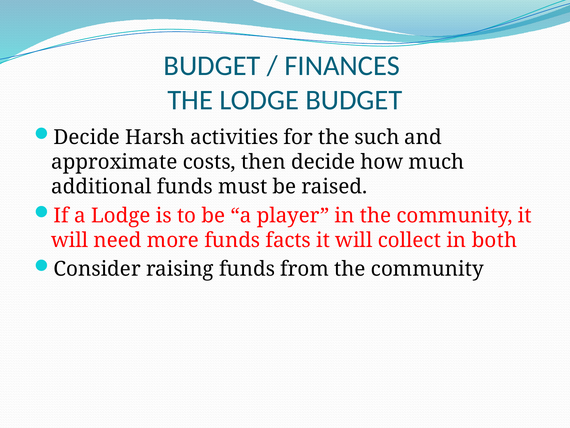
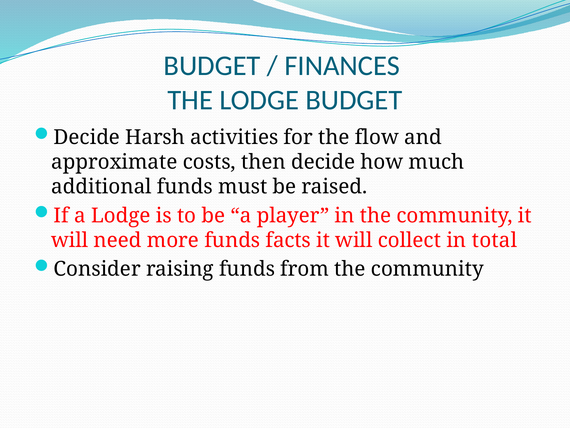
such: such -> flow (377, 137)
both: both -> total (494, 240)
